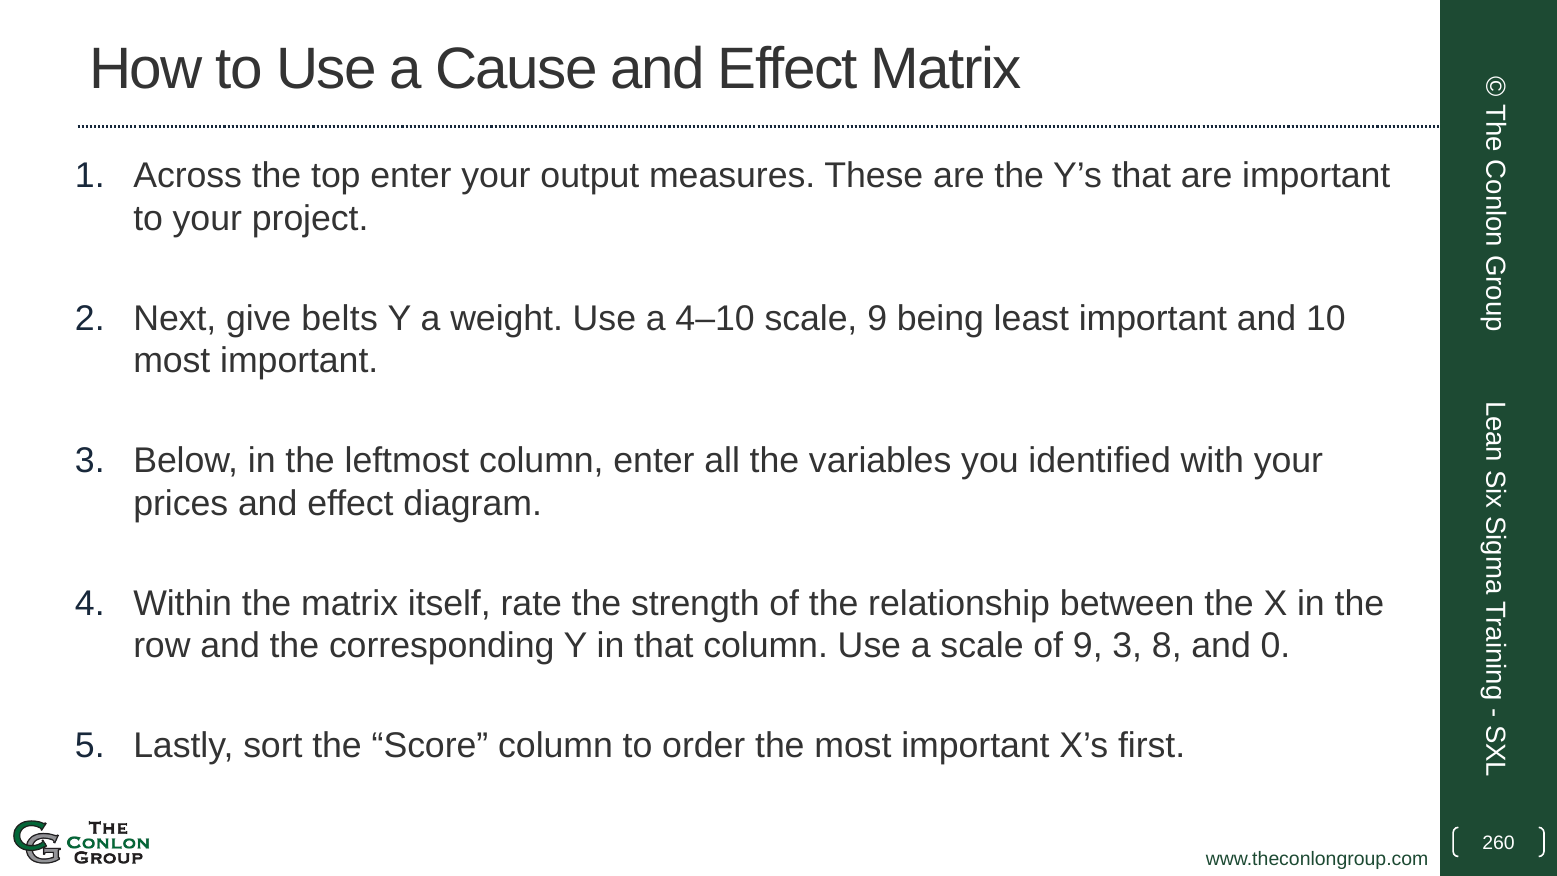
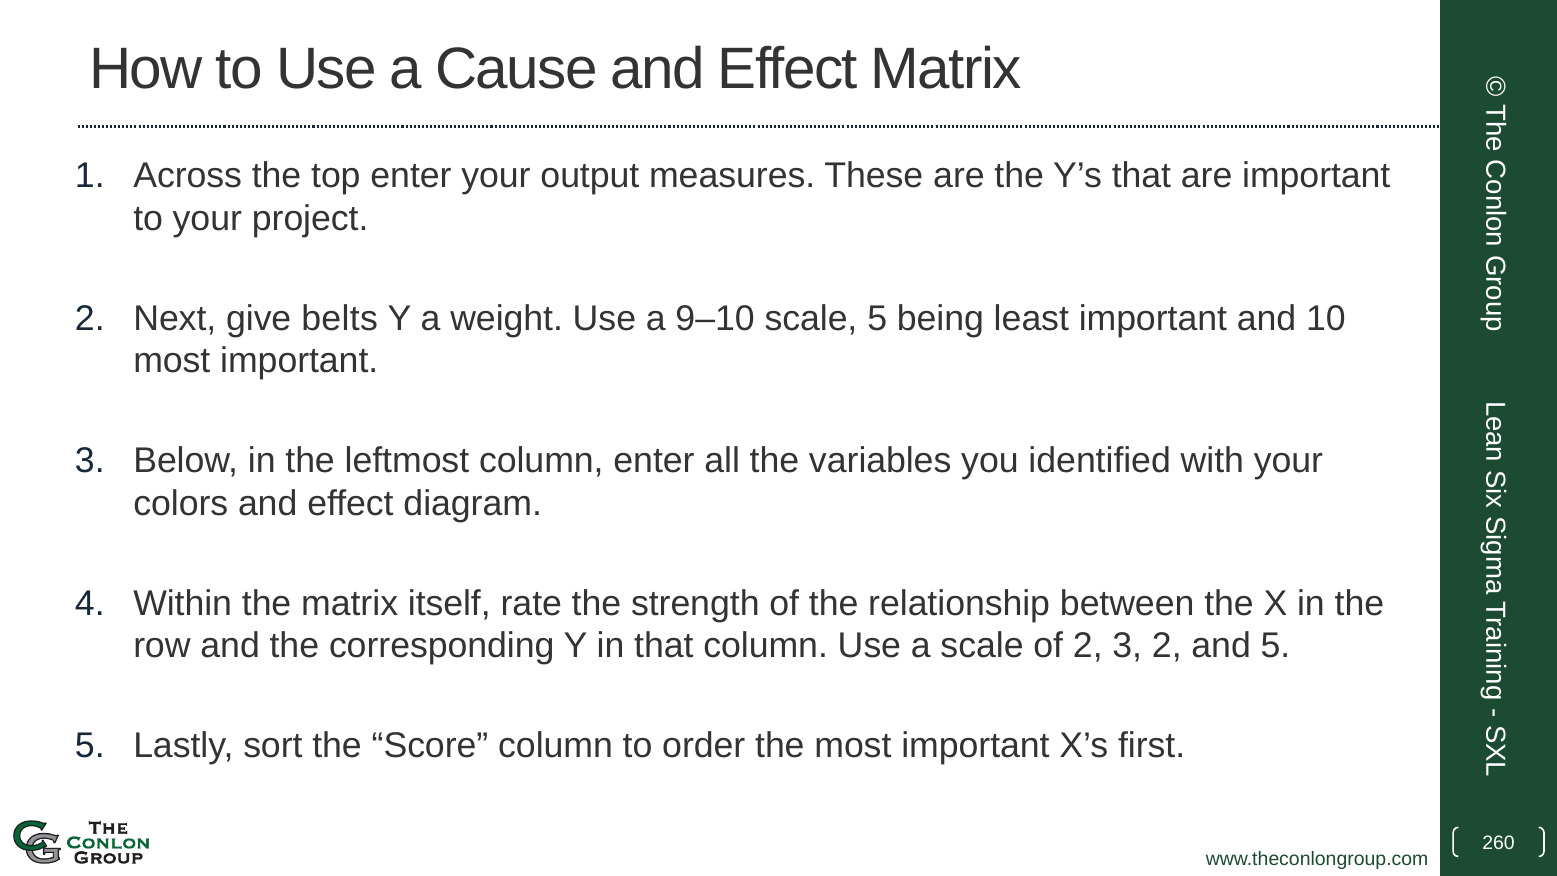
4–10: 4–10 -> 9–10 (715, 318)
scale 9: 9 -> 5 (877, 318)
prices: prices -> colors (181, 503)
of 9: 9 -> 2 (1088, 646)
3 8: 8 -> 2 (1167, 646)
and 0: 0 -> 5 (1276, 646)
